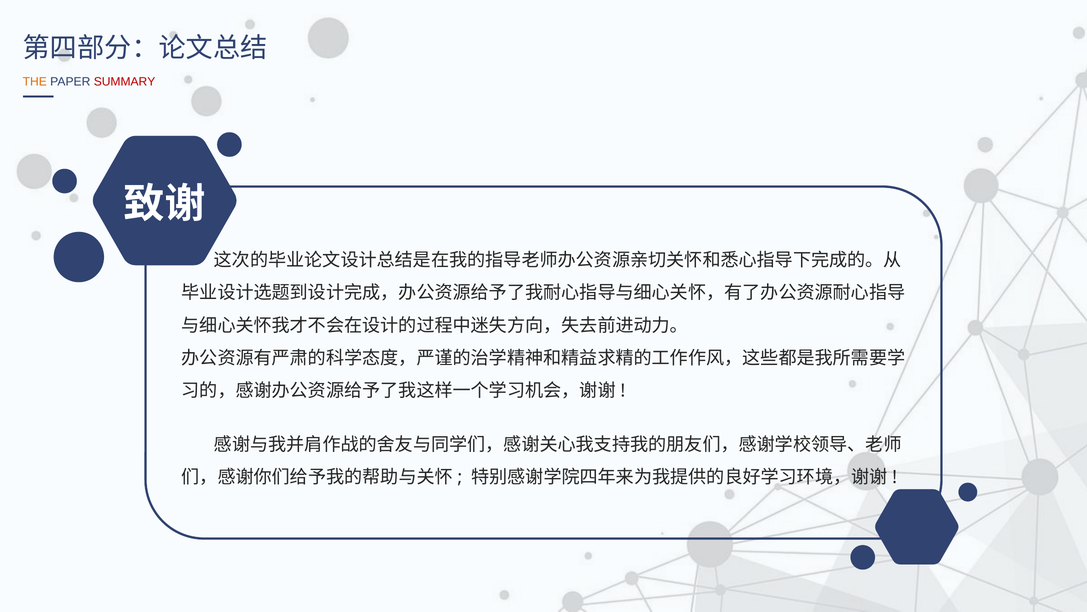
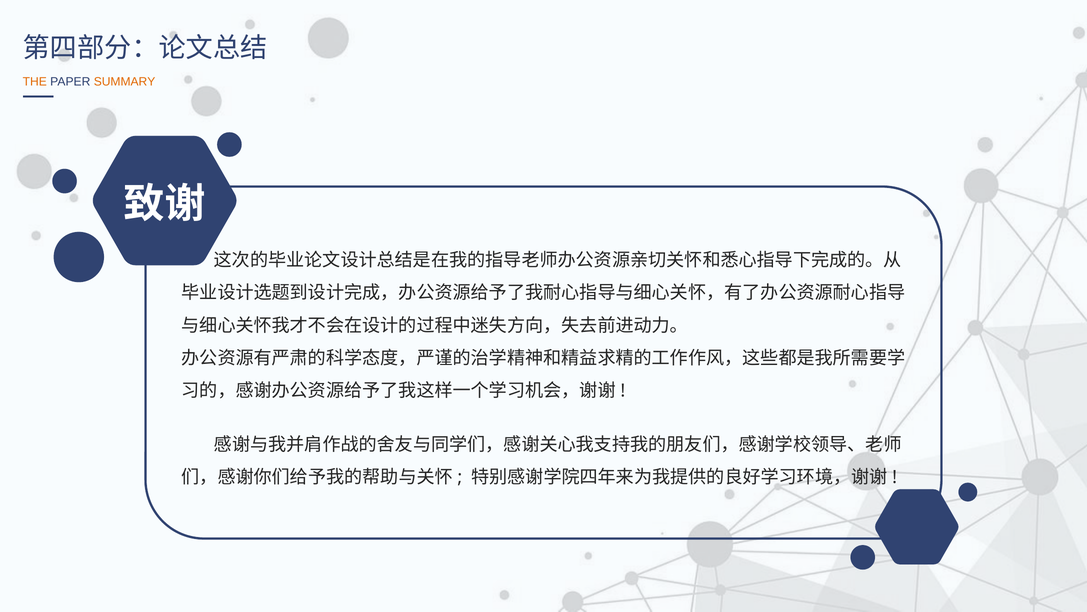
SUMMARY colour: red -> orange (125, 82)
